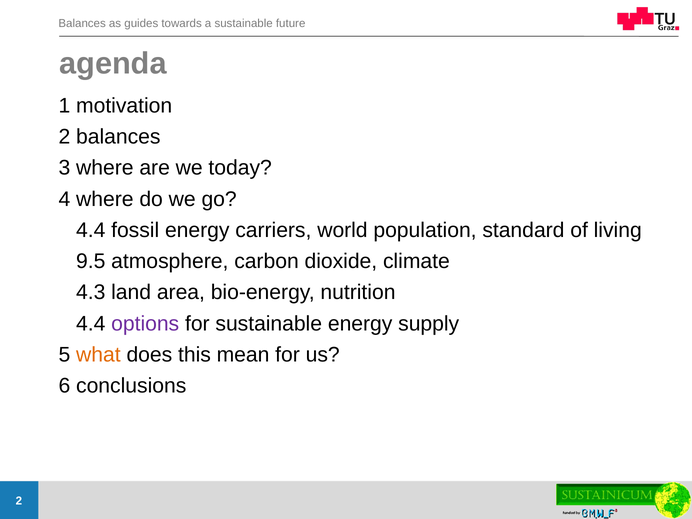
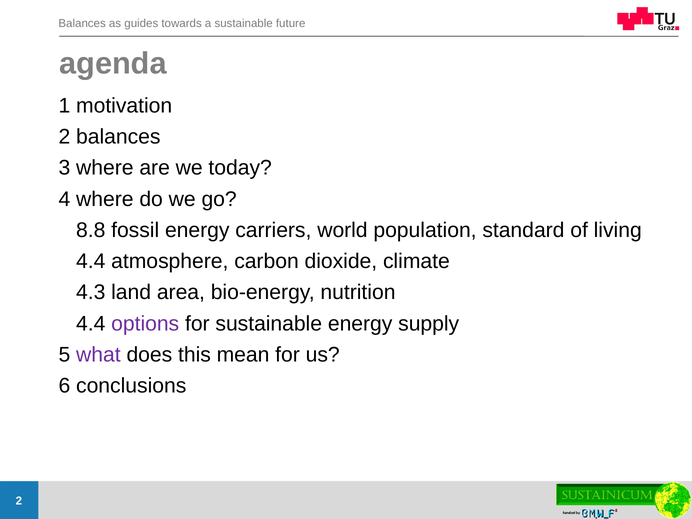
4.4: 4.4 -> 8.8 (91, 230)
9.5: 9.5 -> 4.4 (91, 261)
what colour: orange -> purple (98, 355)
